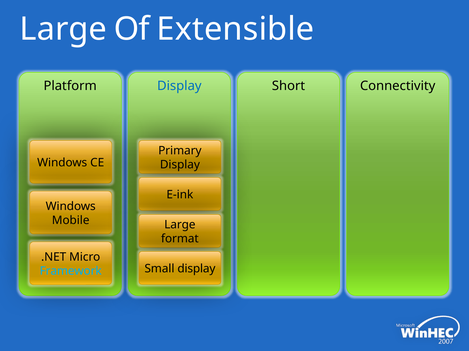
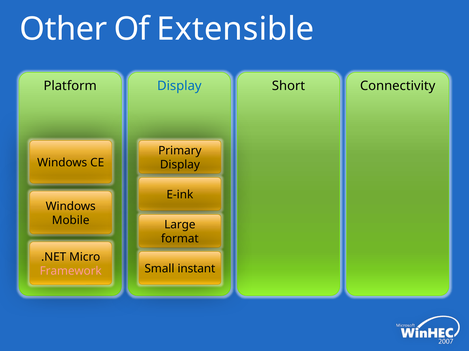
Large: Large -> Other (64, 29)
Small display: display -> instant (196, 269)
Framework colour: light blue -> pink (71, 272)
